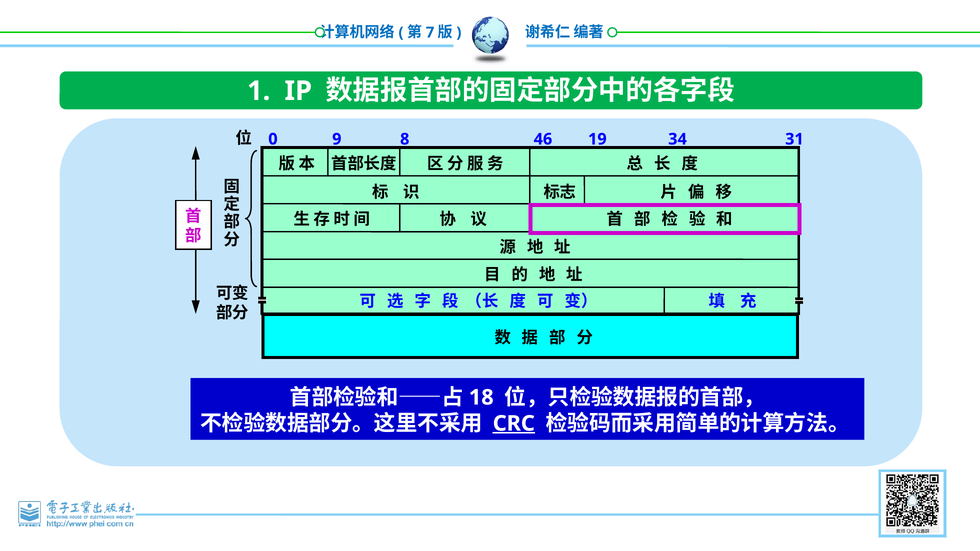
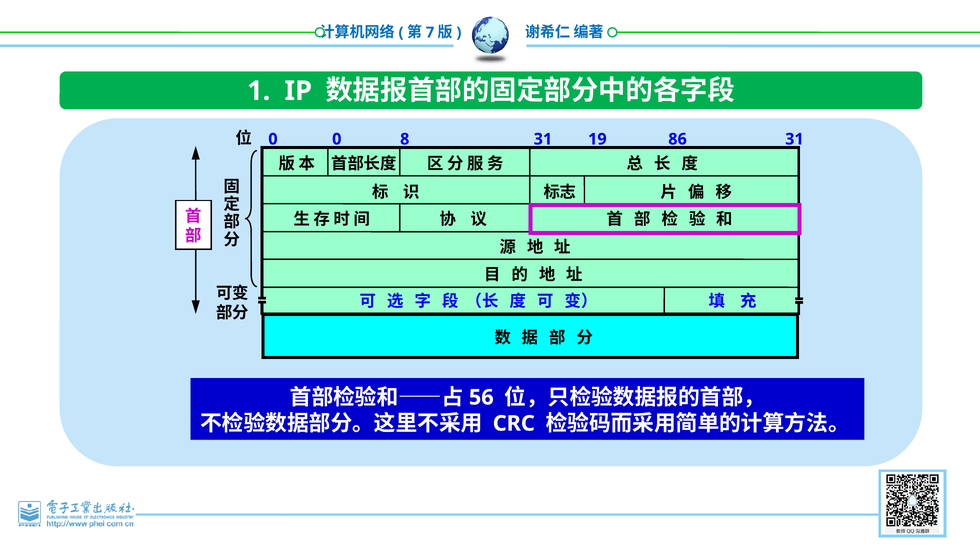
0 9: 9 -> 0 (337, 139)
8 46: 46 -> 31 (543, 139)
34: 34 -> 86 (678, 139)
18: 18 -> 56 (481, 398)
CRC underline: present -> none (514, 424)
